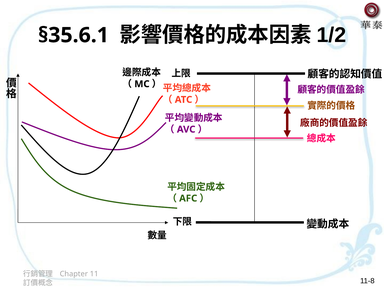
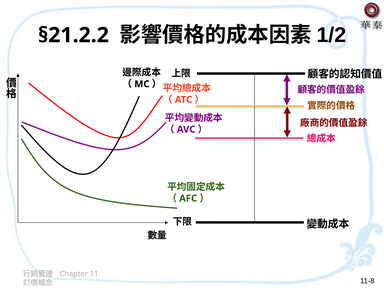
§35.6.1: §35.6.1 -> §21.2.2 (73, 35)
